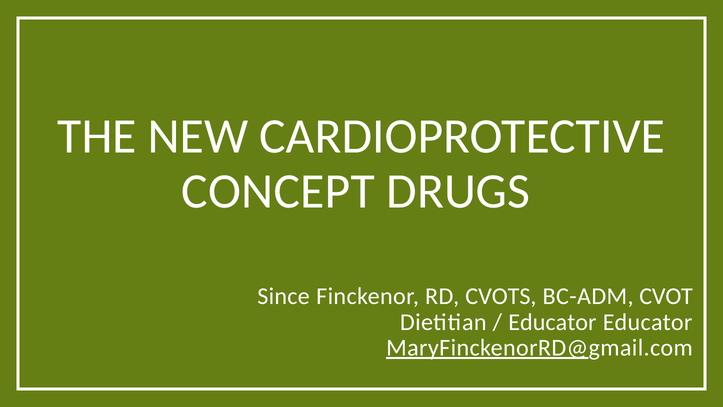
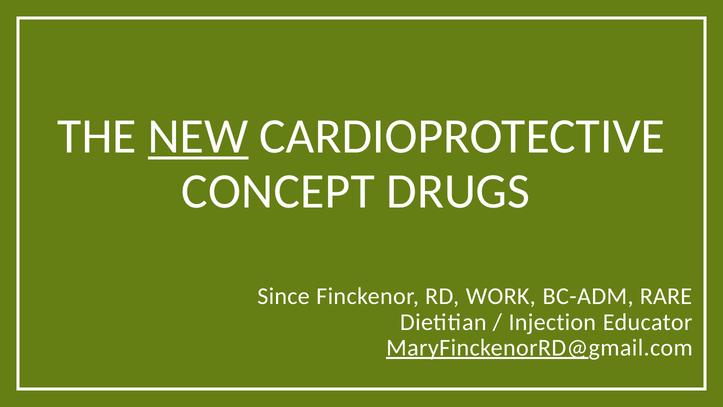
NEW underline: none -> present (198, 136)
CVOTS: CVOTS -> WORK (501, 296)
CVOT: CVOT -> RARE (666, 296)
Educator: Educator -> Injection (552, 322)
